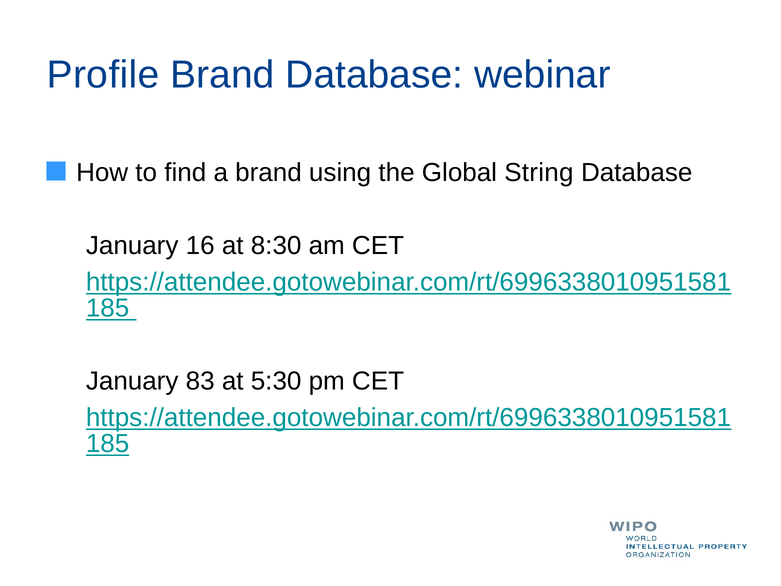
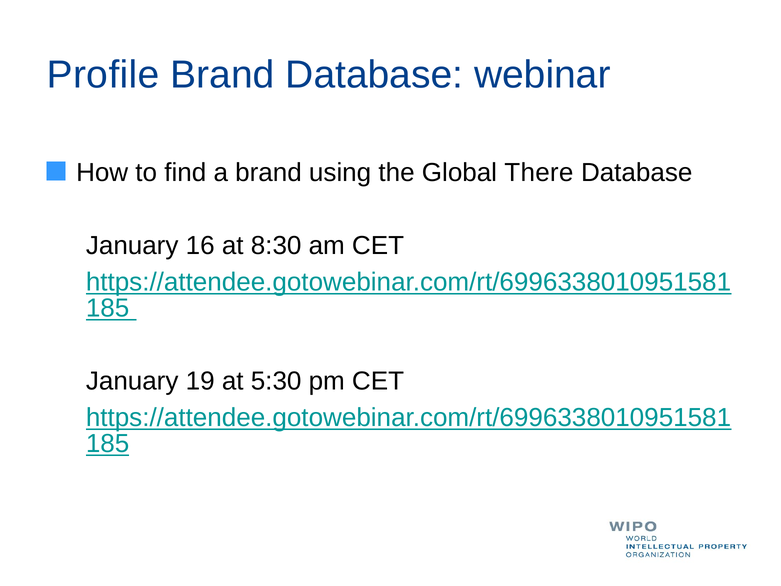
String: String -> There (539, 173)
83: 83 -> 19 (200, 381)
